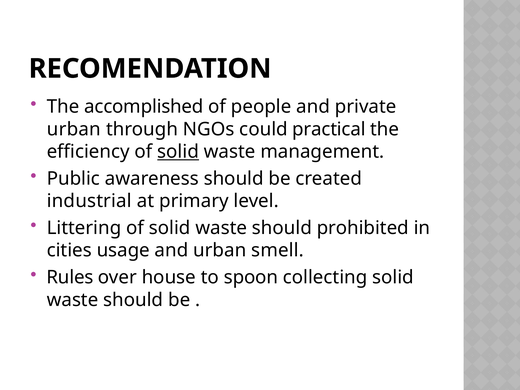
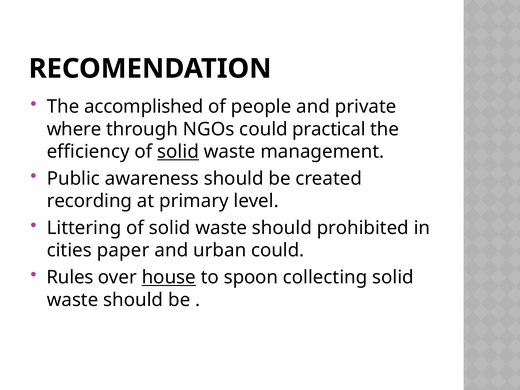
urban: urban -> where (74, 129)
industrial: industrial -> recording (89, 201)
usage: usage -> paper (123, 250)
urban smell: smell -> could (278, 250)
house underline: none -> present (169, 277)
